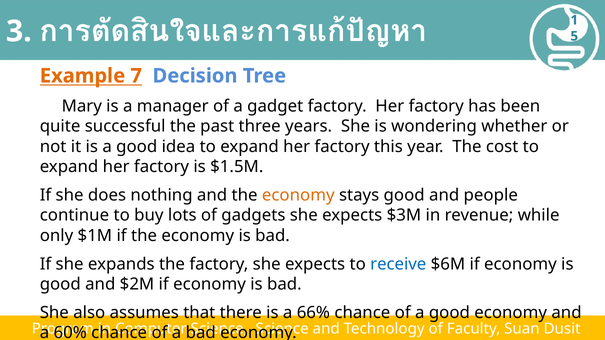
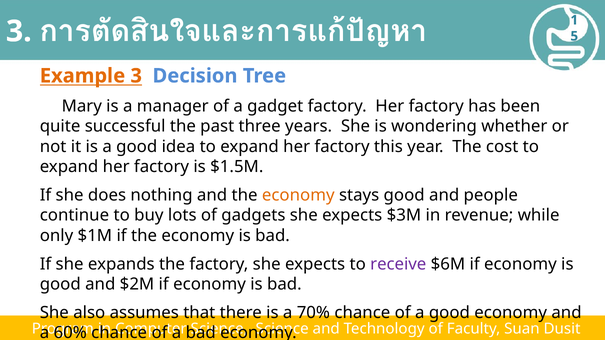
Example 7: 7 -> 3 (136, 76)
receive colour: blue -> purple (398, 264)
66%: 66% -> 70% (313, 313)
